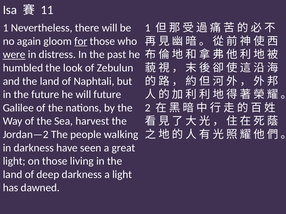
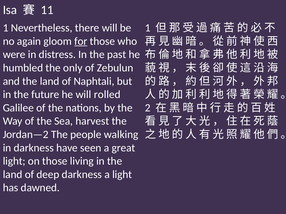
were underline: present -> none (14, 55)
look: look -> only (73, 68)
will future: future -> rolled (107, 95)
